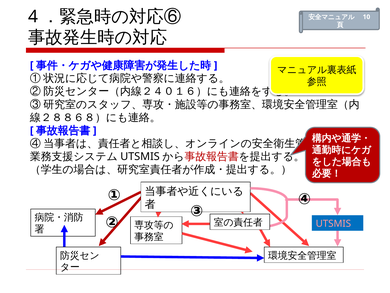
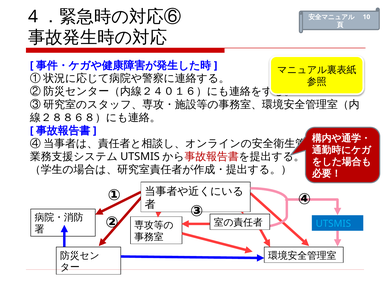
UTSMIS colour: pink -> light blue (333, 223)
